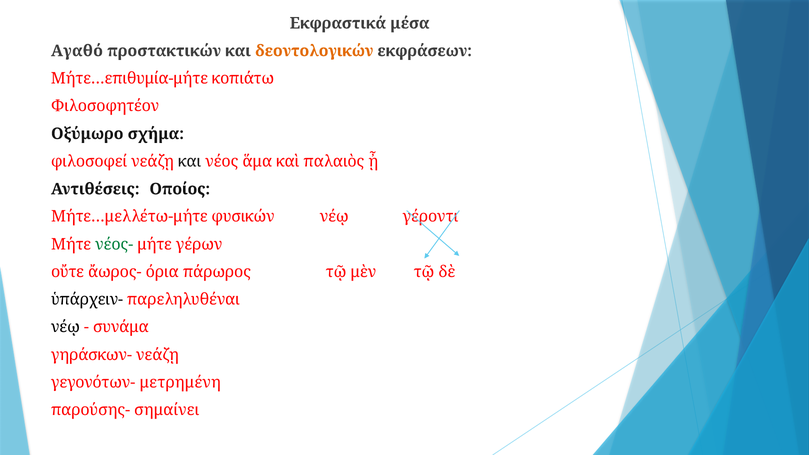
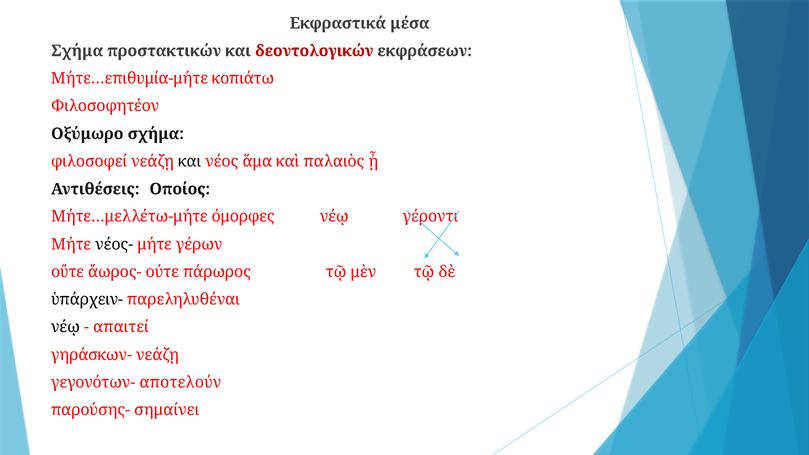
Αγαθό: Αγαθό -> Σχήμα (77, 51)
δεοντολογικών colour: orange -> red (314, 51)
φυσικών: φυσικών -> όμορφες (243, 217)
νέος- colour: green -> black (114, 244)
όρια: όρια -> ούτε (162, 272)
συνάμα: συνάμα -> απαιτεί (121, 327)
μετρημένη: μετρημένη -> αποτελούν (180, 383)
